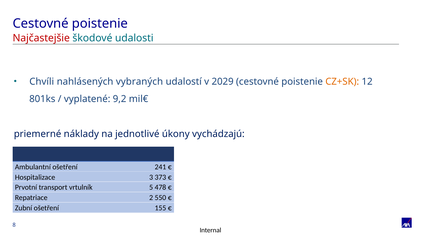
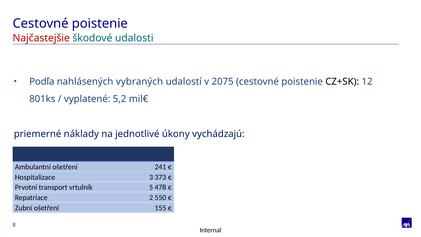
Chvíli: Chvíli -> Podľa (42, 82)
2029: 2029 -> 2075 (223, 82)
CZ+SK colour: orange -> black (342, 82)
9,2: 9,2 -> 5,2 (120, 99)
